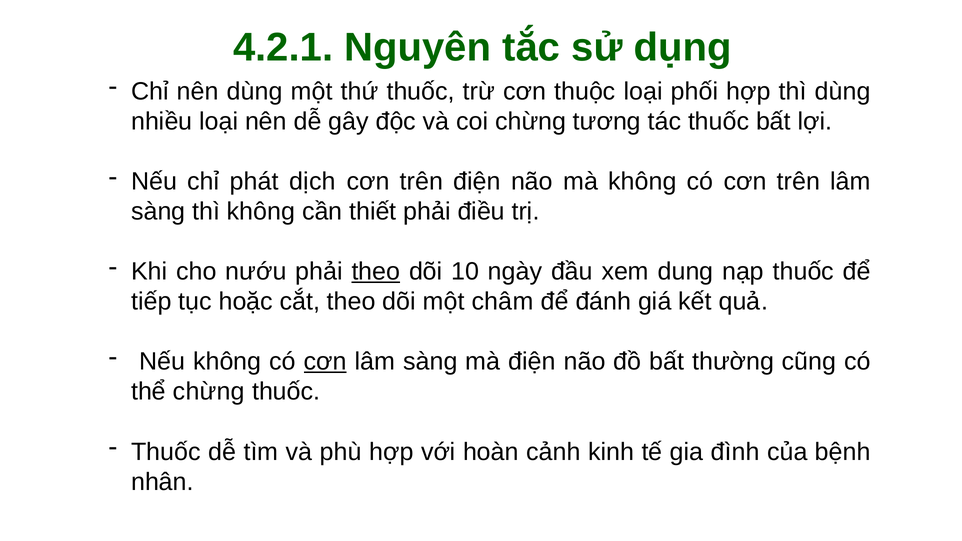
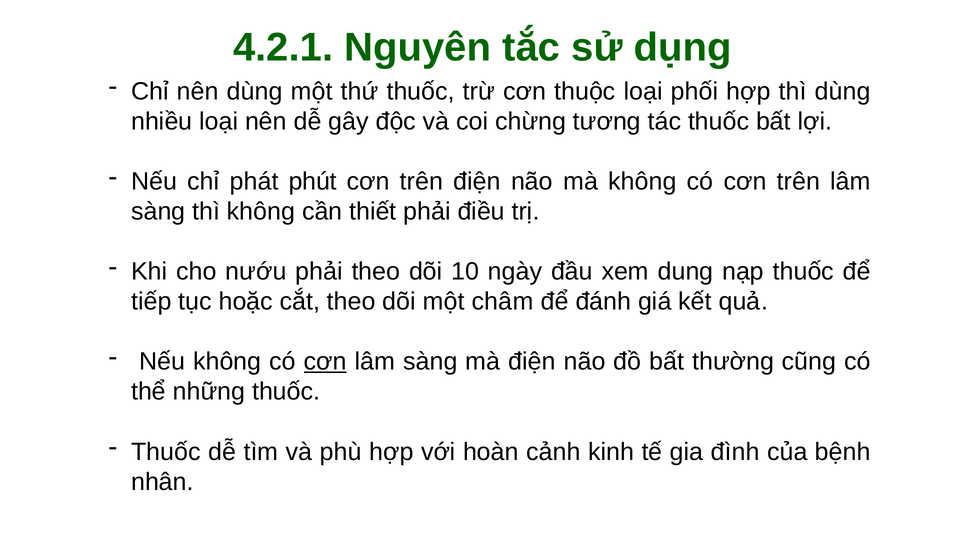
dịch: dịch -> phút (313, 181)
theo underline: present -> none (376, 272)
chừng: chừng -> những (209, 392)
